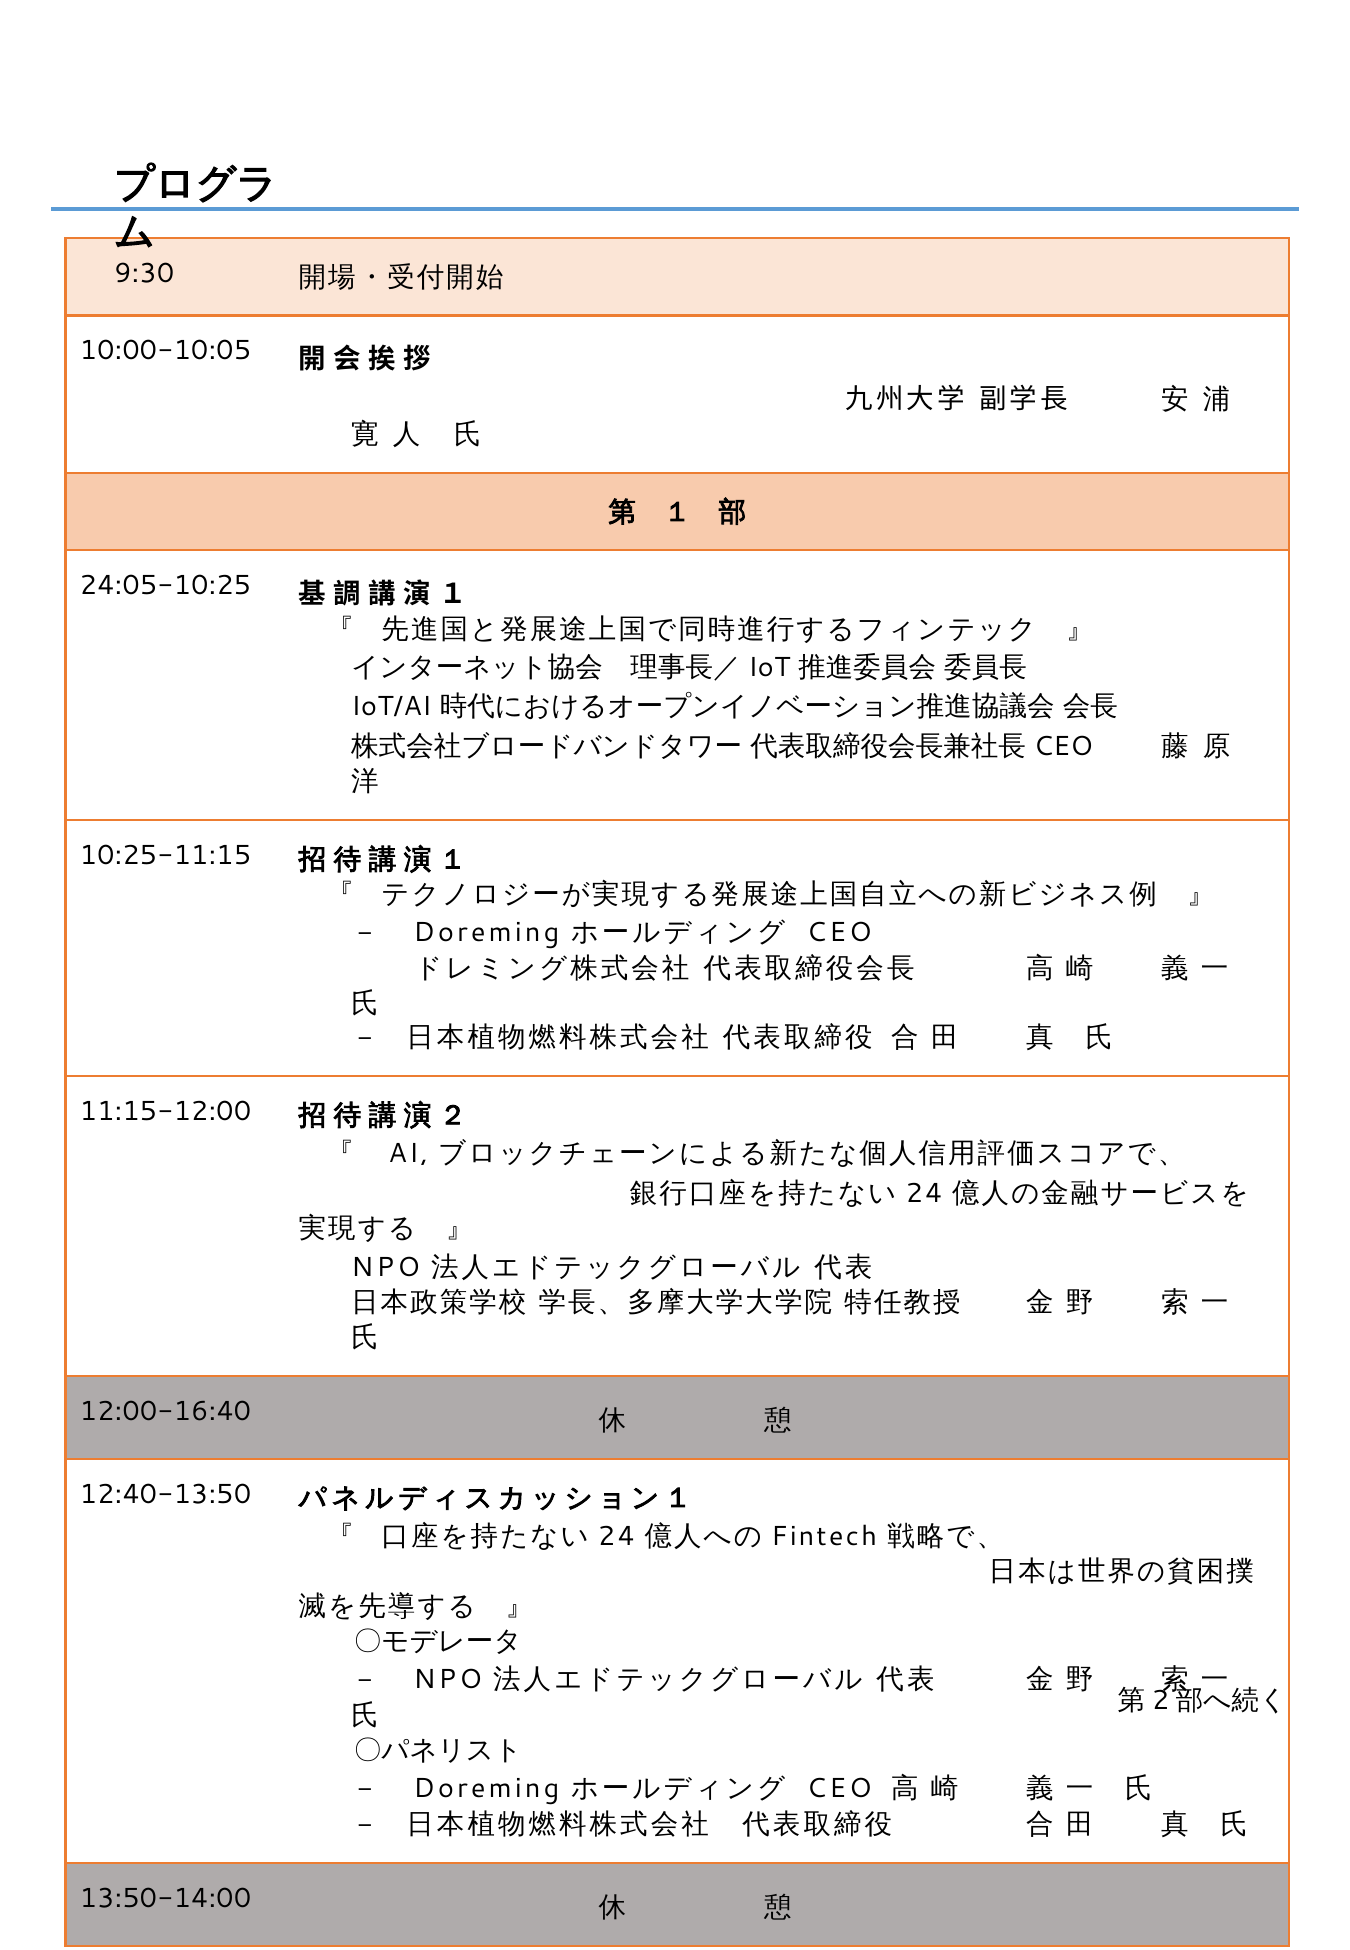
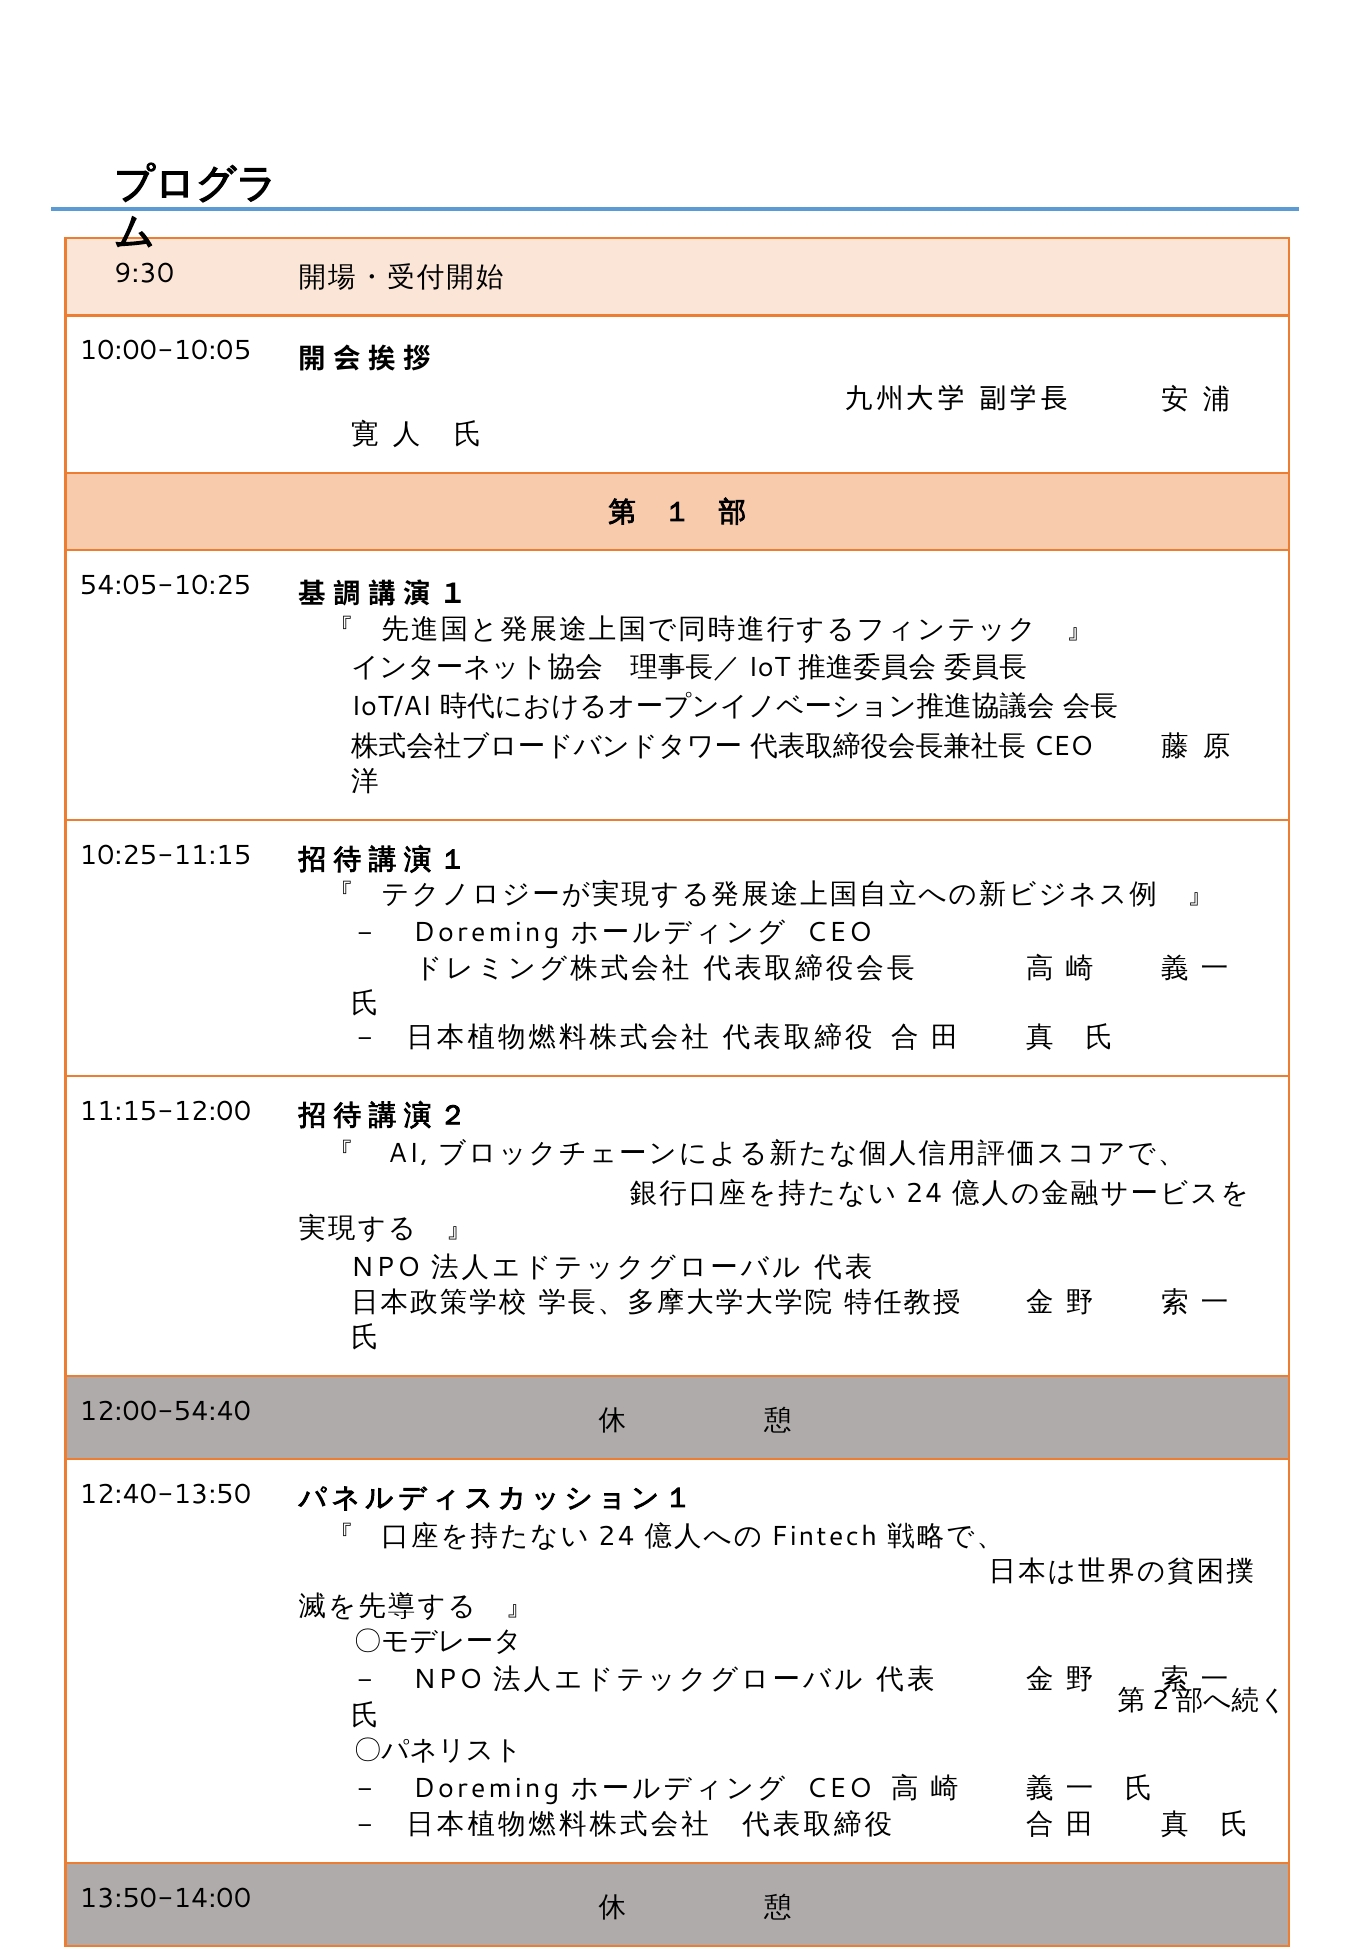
24:05-10:25: 24:05-10:25 -> 54:05-10:25 (165, 586)
12:00-16:40: 12:00-16:40 -> 12:00-54:40 (165, 1412)
